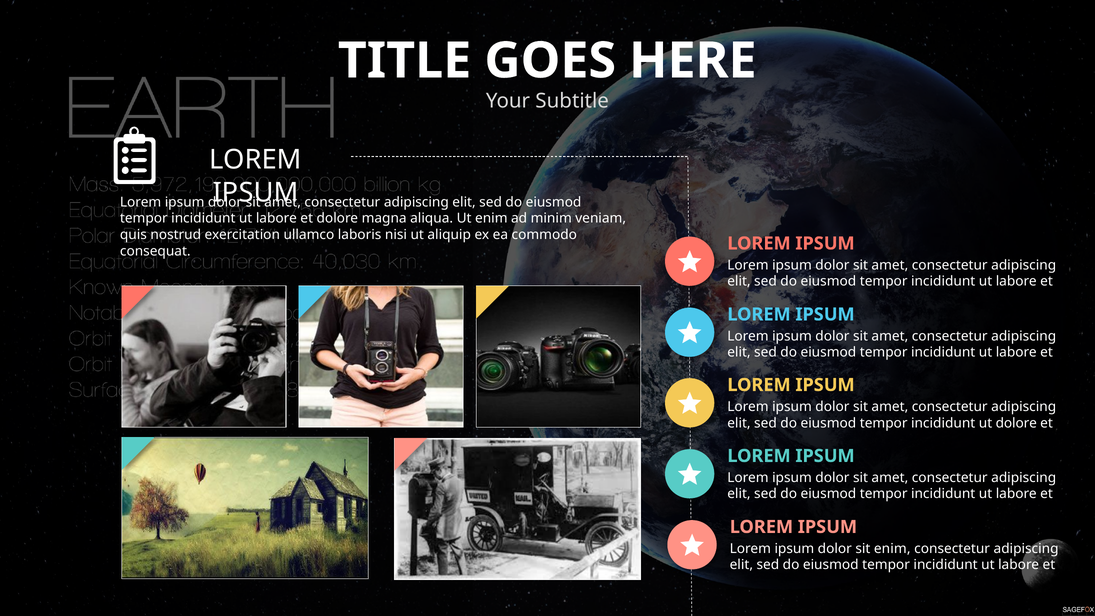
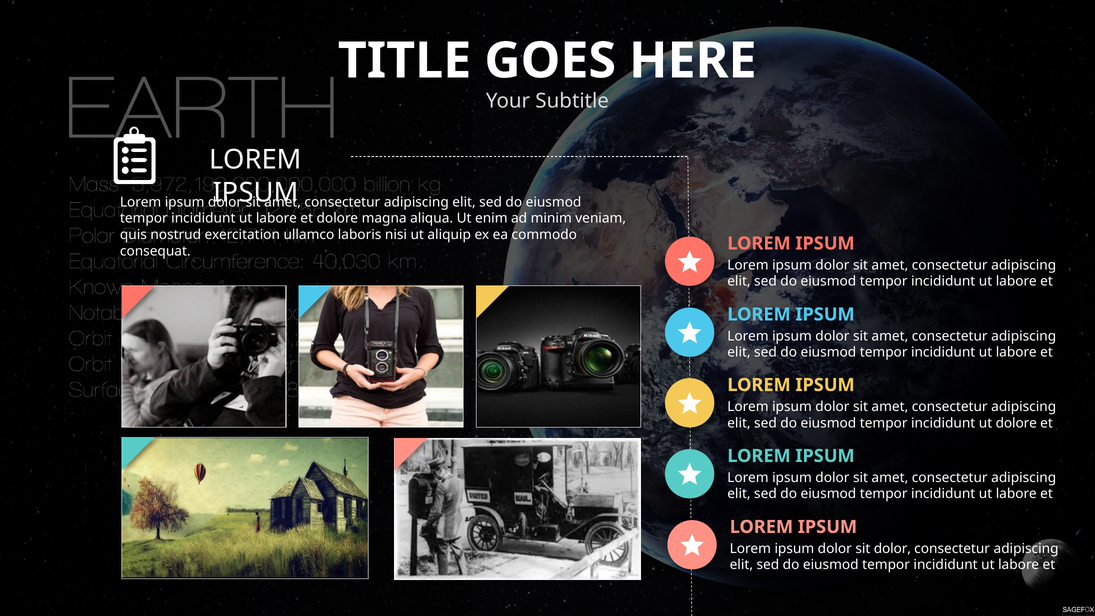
sit enim: enim -> dolor (892, 548)
